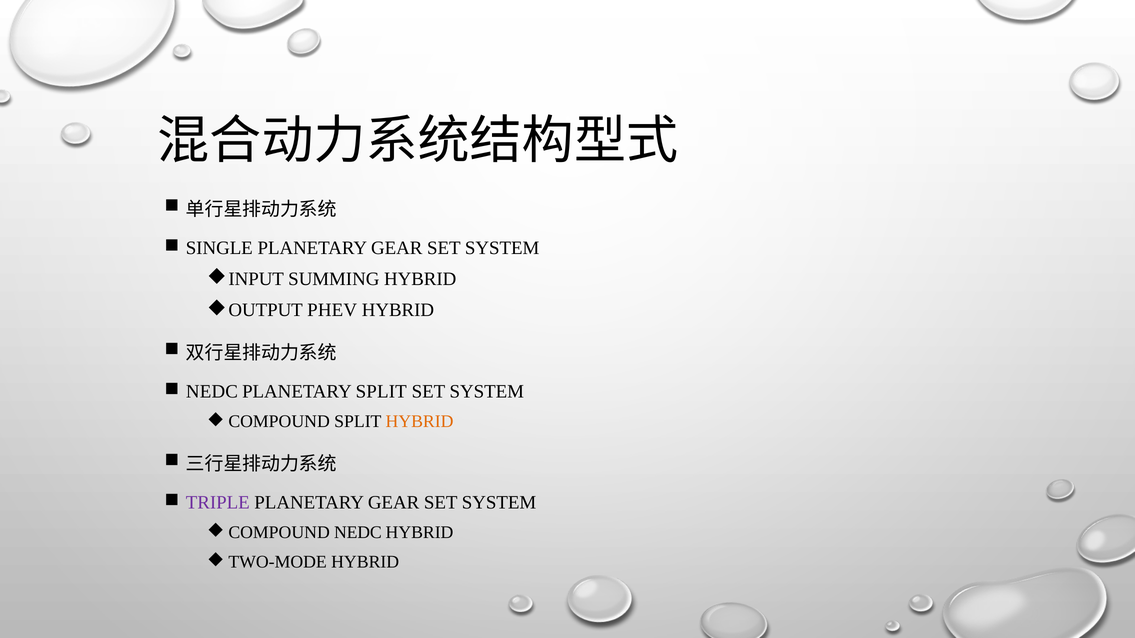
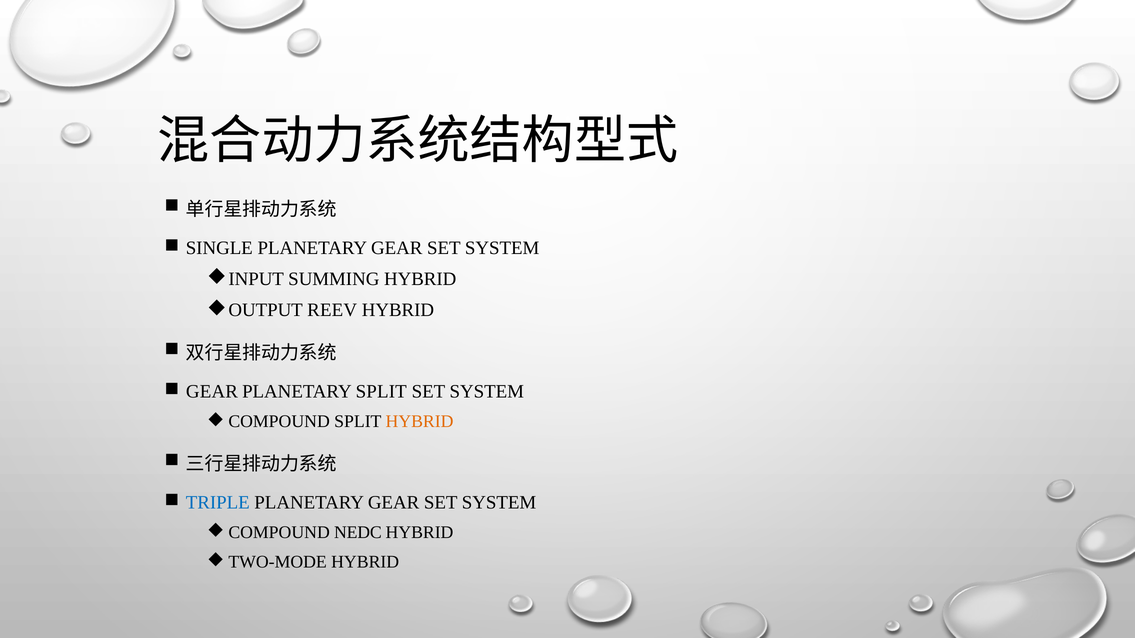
PHEV: PHEV -> REEV (332, 310)
NEDC: NEDC -> GEAR (212, 392)
TRIPLE colour: purple -> blue (218, 503)
